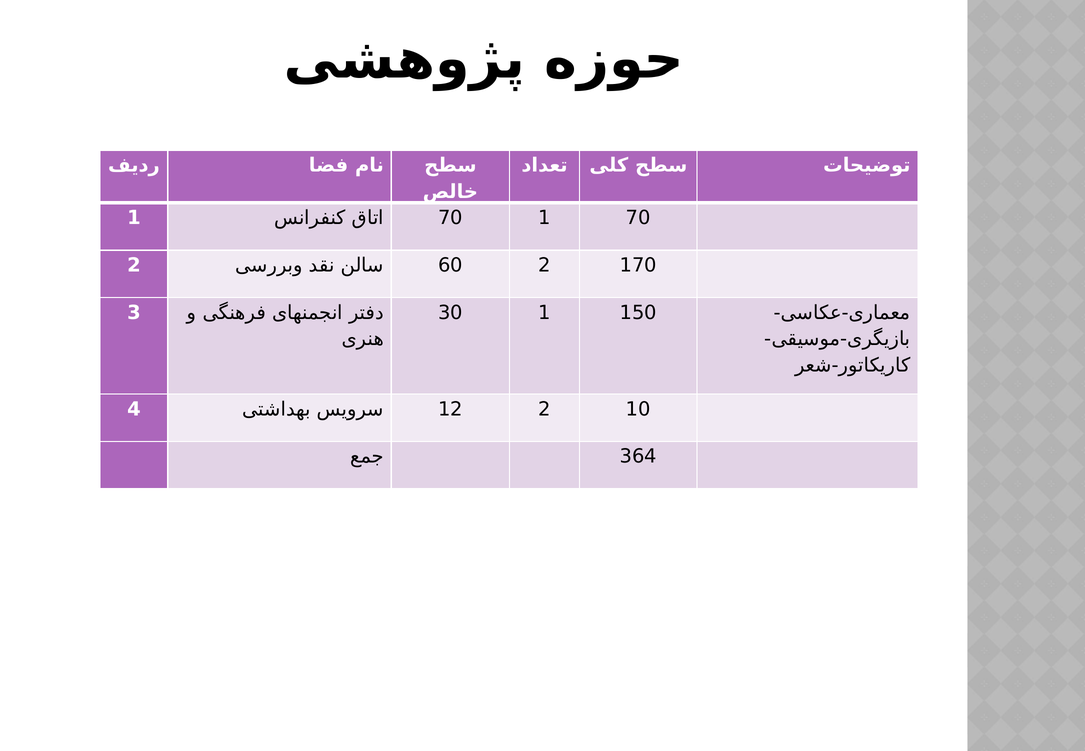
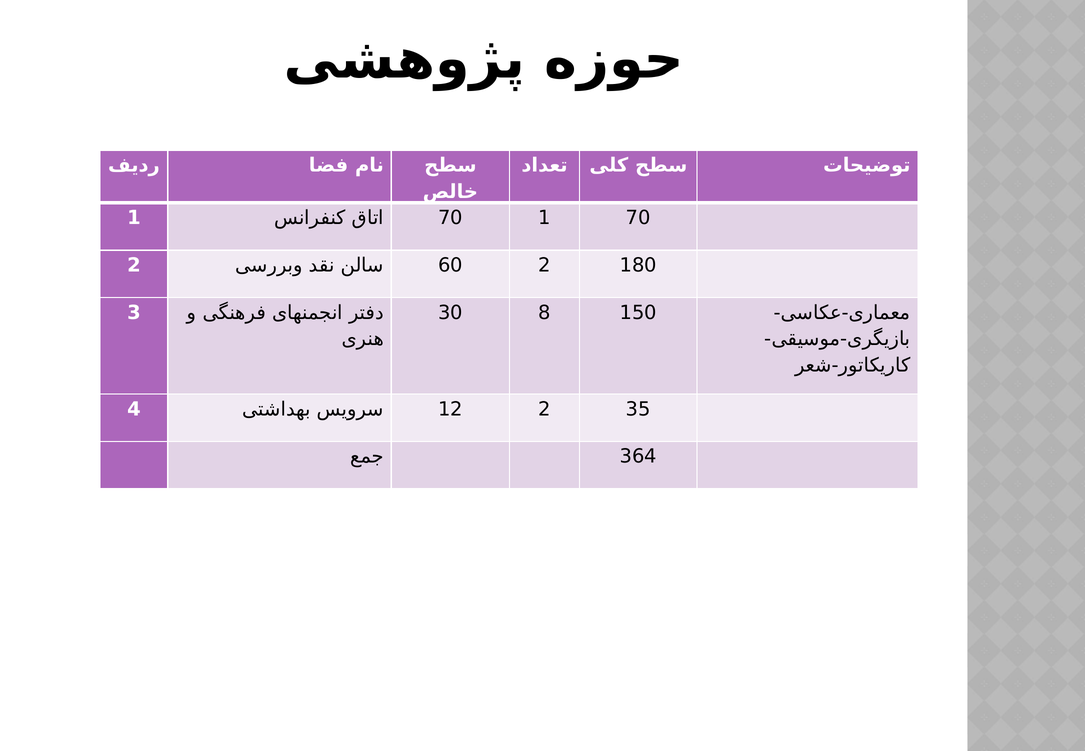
170: 170 -> 180 (638, 265)
30 1: 1 -> 8 (545, 313)
10: 10 -> 35 (638, 409)
